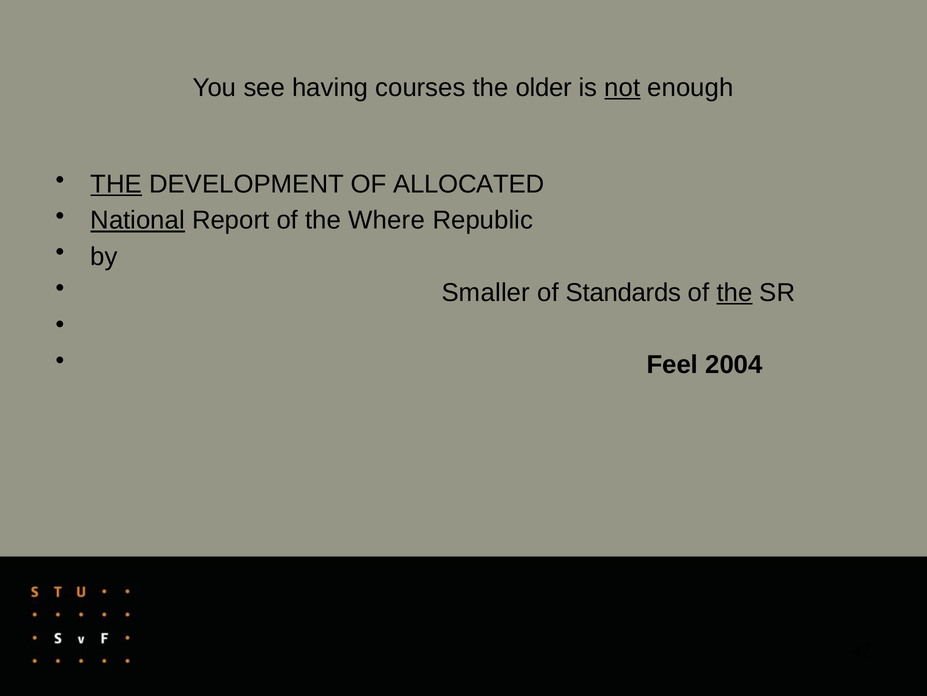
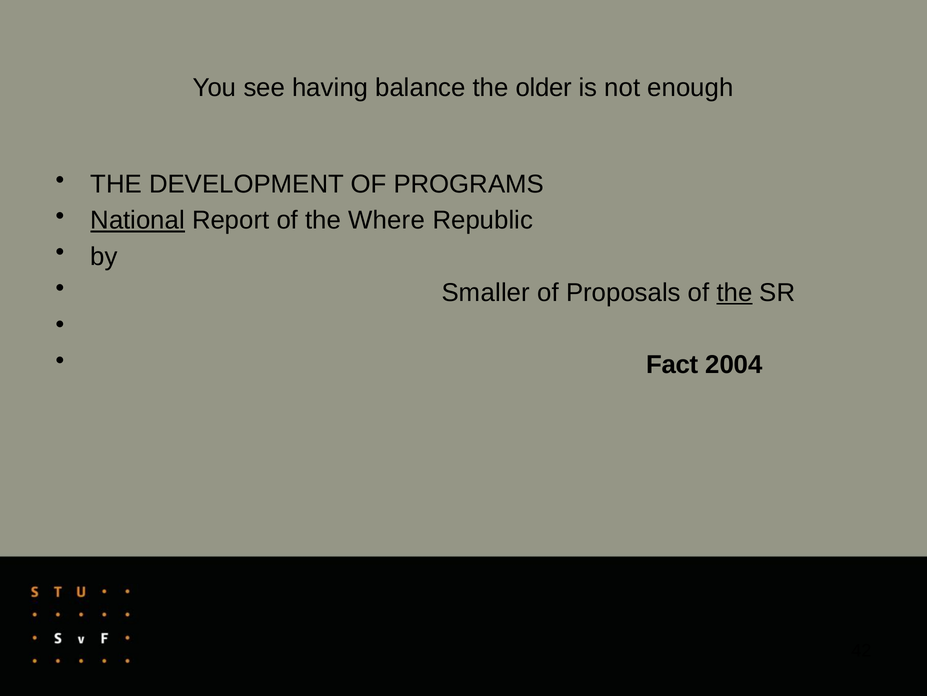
courses: courses -> balance (420, 88)
not underline: present -> none (622, 88)
THE underline: present -> none (116, 184)
ALLOCATED: ALLOCATED -> PROGRAMS (469, 184)
Standards: Standards -> Proposals (623, 292)
Feel: Feel -> Fact (672, 364)
